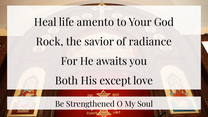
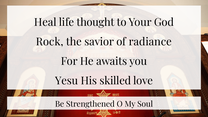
amento: amento -> thought (96, 22)
Both: Both -> Yesu (67, 81)
except: except -> skilled (115, 81)
